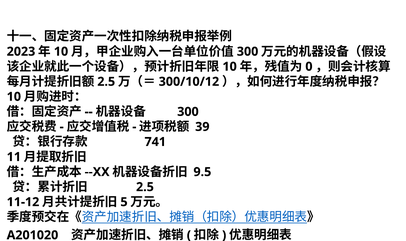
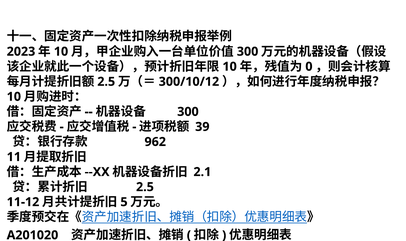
741: 741 -> 962 (155, 142)
9.5: 9.5 -> 2.1 (202, 172)
